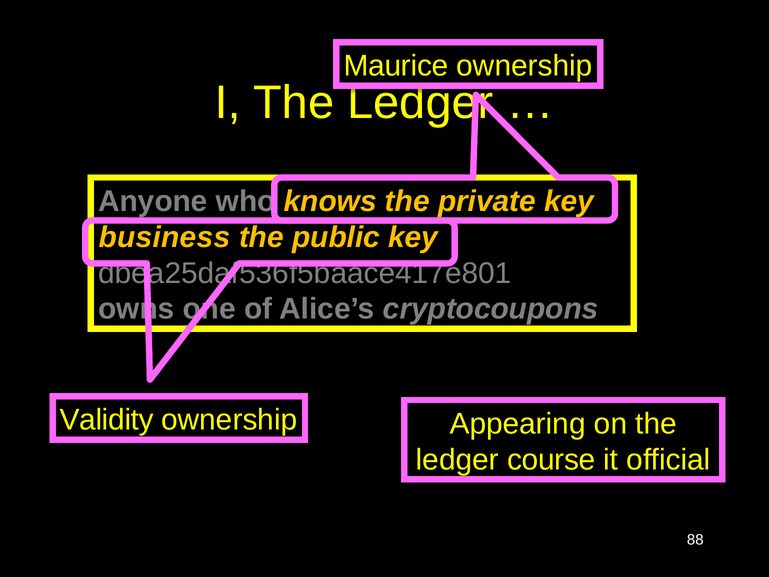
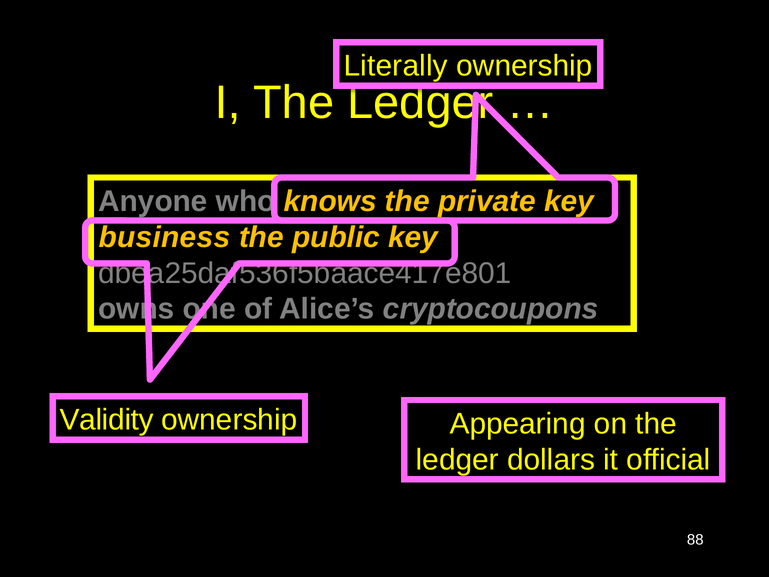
Maurice: Maurice -> Literally (396, 66)
course: course -> dollars (551, 460)
